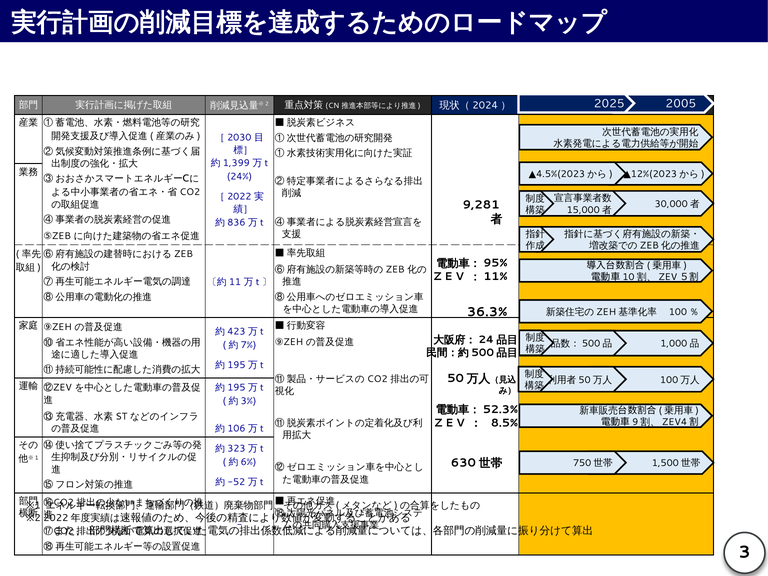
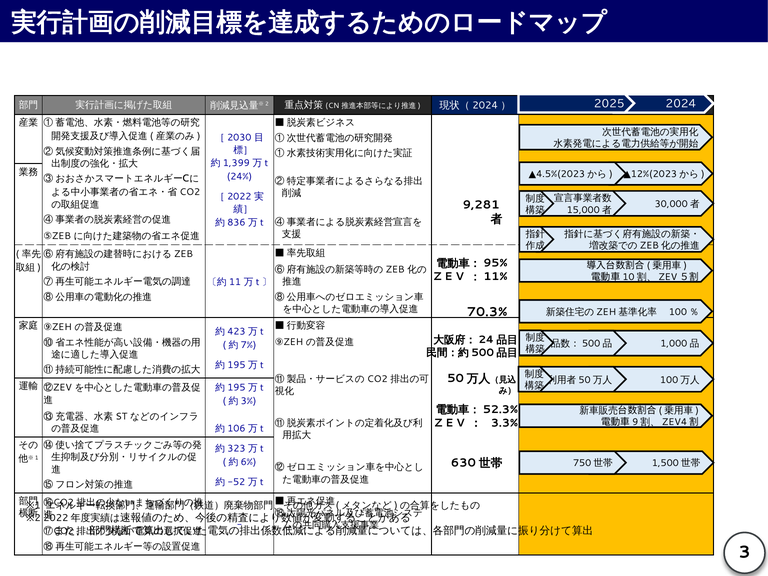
2005: 2005 -> 2024 (681, 104)
36.3%: 36.3% -> 70.3% (487, 312)
8.5%: 8.5% -> 3.3% (504, 423)
